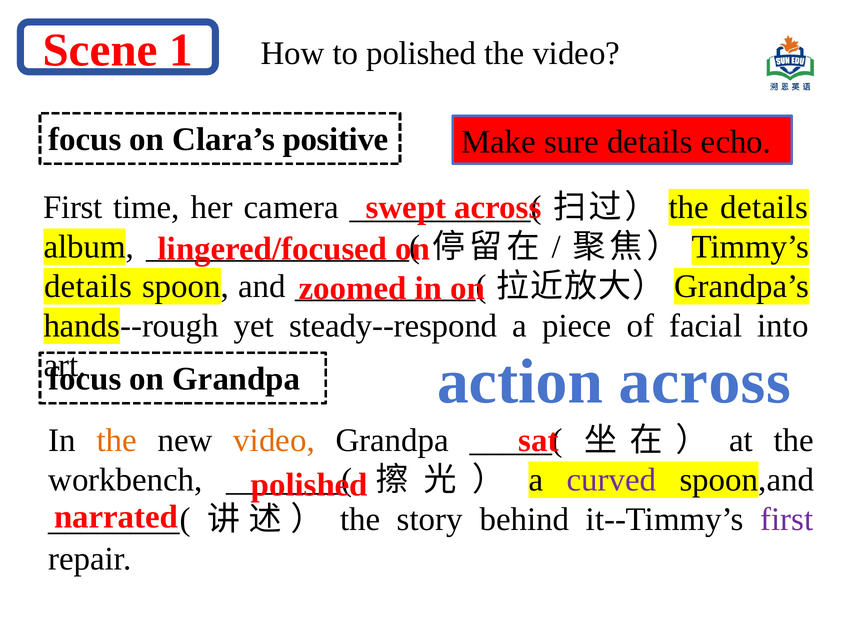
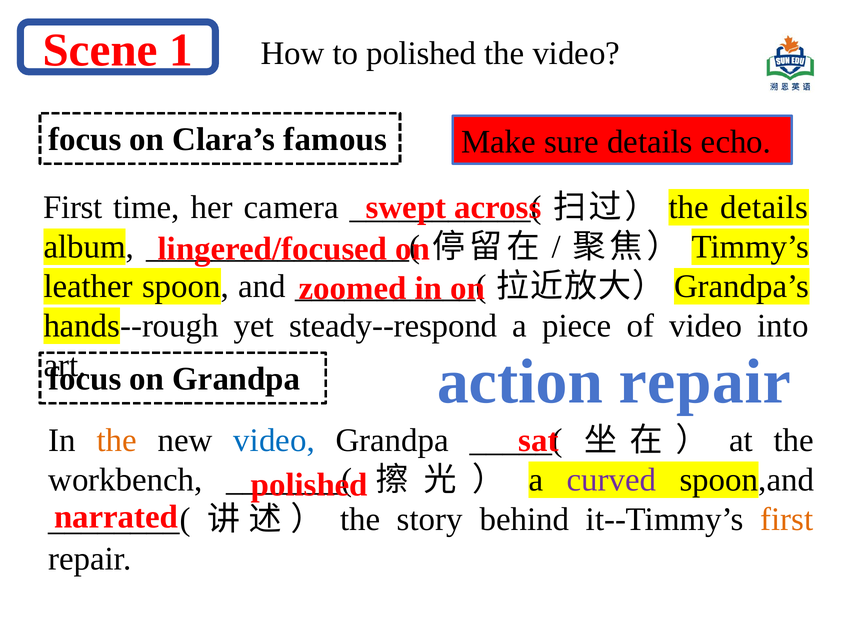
positive: positive -> famous (335, 139)
details: details -> leather (88, 287)
of facial: facial -> video (706, 326)
action across: across -> repair (705, 382)
video colour: orange -> blue (274, 441)
first colour: purple -> orange (787, 520)
